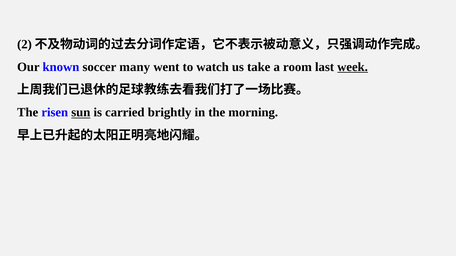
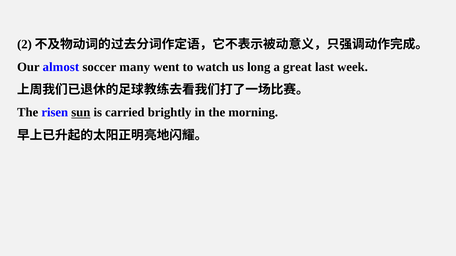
known: known -> almost (61, 67)
take: take -> long (259, 67)
room: room -> great (297, 67)
week underline: present -> none (353, 67)
